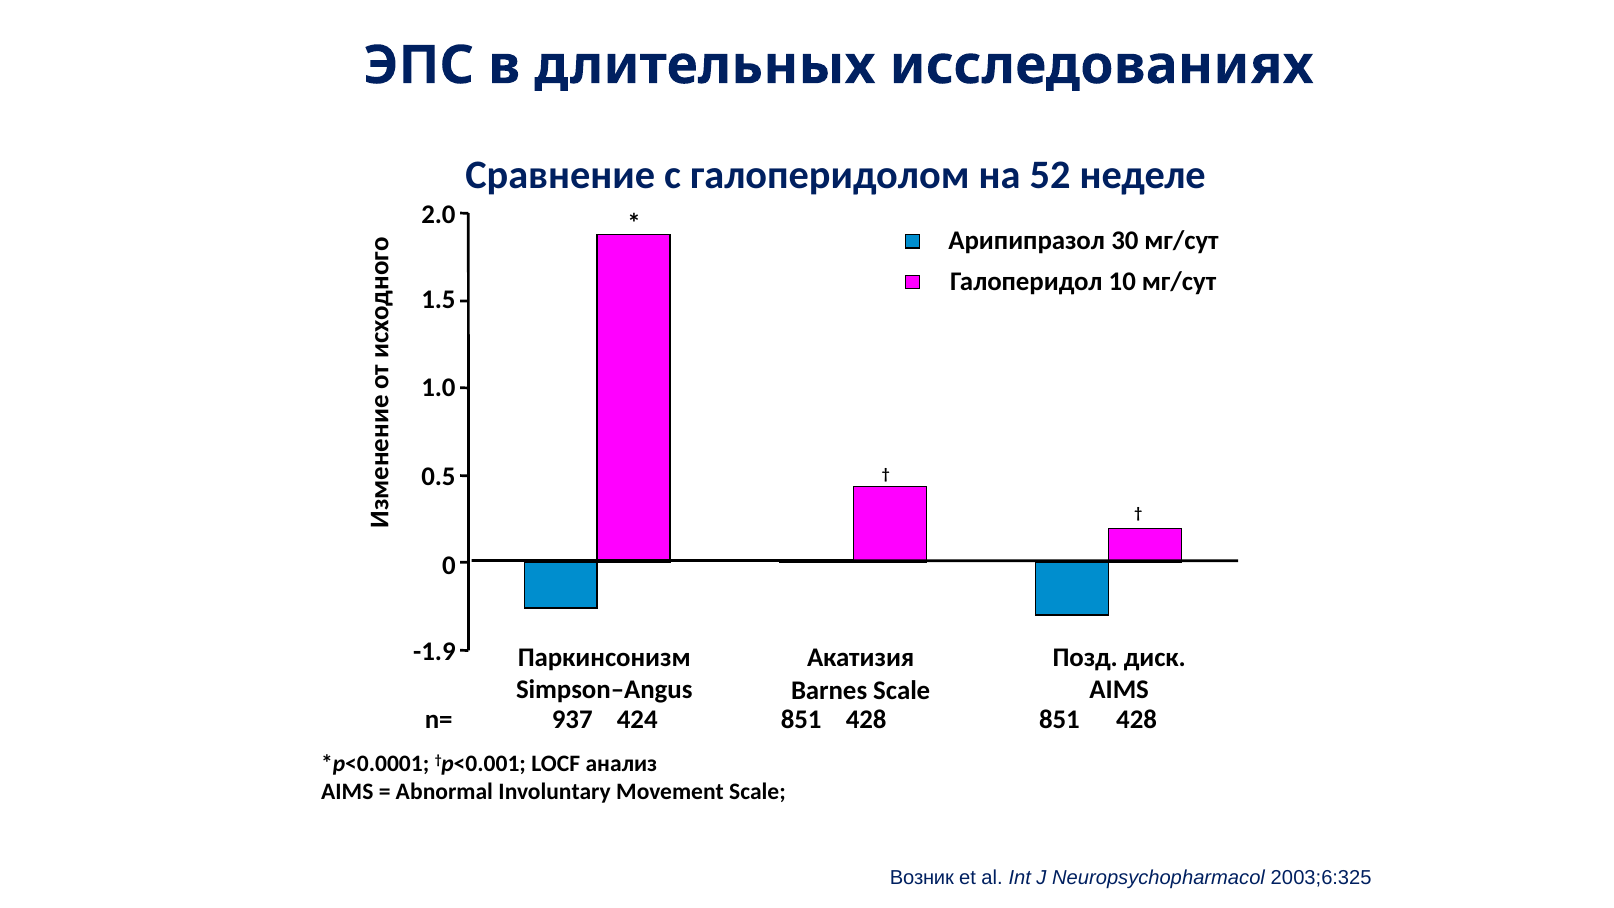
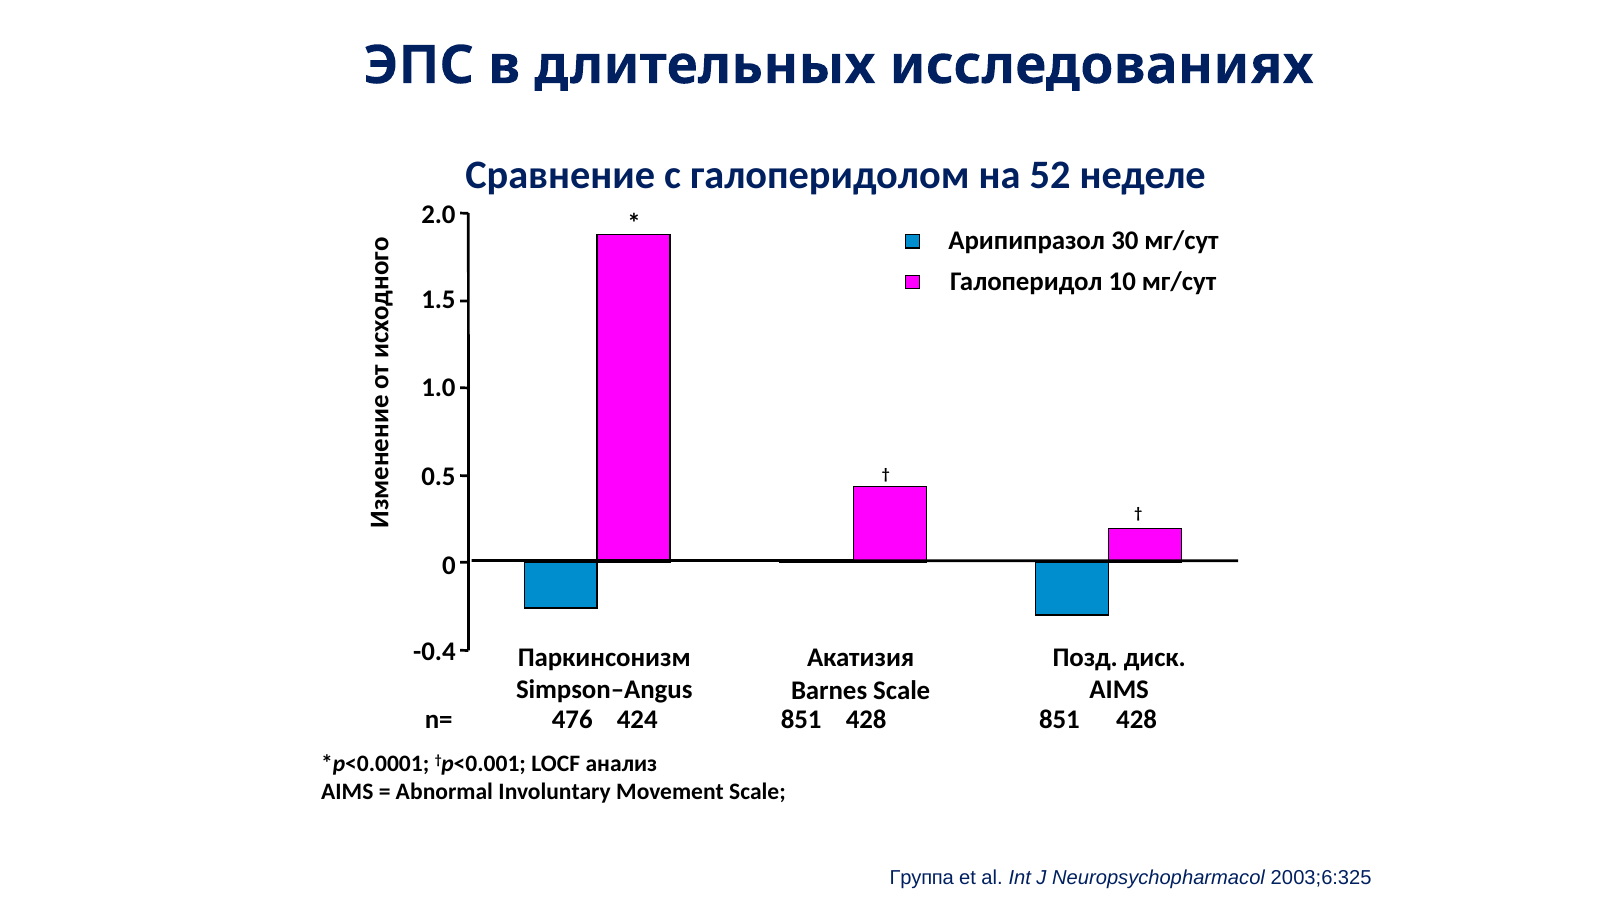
-1.9: -1.9 -> -0.4 (434, 651)
937: 937 -> 476 (572, 720)
Возник: Возник -> Группа (922, 878)
